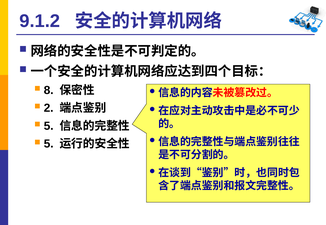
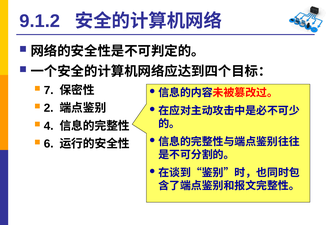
8: 8 -> 7 (49, 90)
5: 5 -> 4 (49, 126)
5: 5 -> 6 (49, 144)
